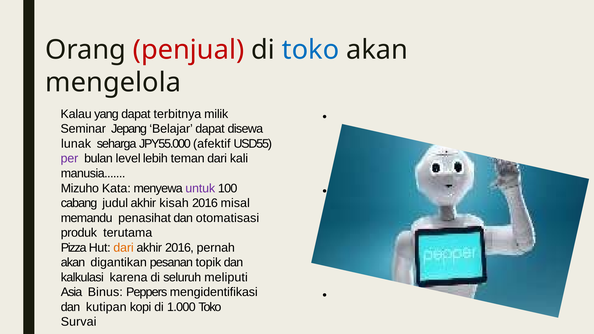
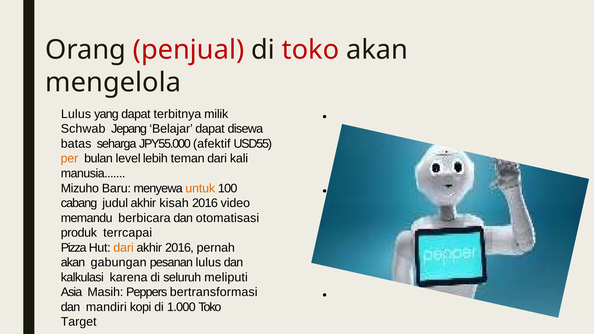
toko colour: blue -> red (311, 50)
Kalau: Kalau -> Lulus (76, 114)
Seminar: Seminar -> Schwab (83, 129)
lunak: lunak -> batas (76, 144)
per colour: purple -> orange (69, 159)
Kata: Kata -> Baru (116, 188)
untuk colour: purple -> orange (200, 188)
misal: misal -> video (235, 203)
penasihat: penasihat -> berbicara (144, 218)
terutama: terutama -> terrcapai (128, 233)
digantikan: digantikan -> gabungan (119, 263)
pesanan topik: topik -> lulus (208, 263)
Binus: Binus -> Masih (105, 292)
mengidentifikasi: mengidentifikasi -> bertransformasi (214, 292)
kutipan: kutipan -> mandiri (106, 307)
Survai: Survai -> Target (79, 322)
